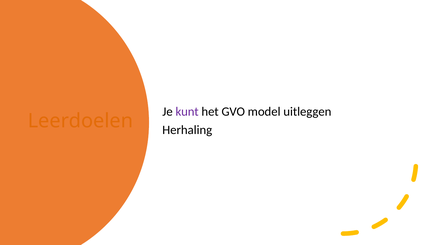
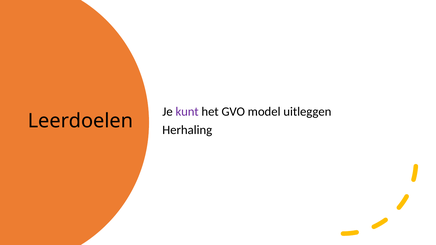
Leerdoelen colour: orange -> black (80, 121)
